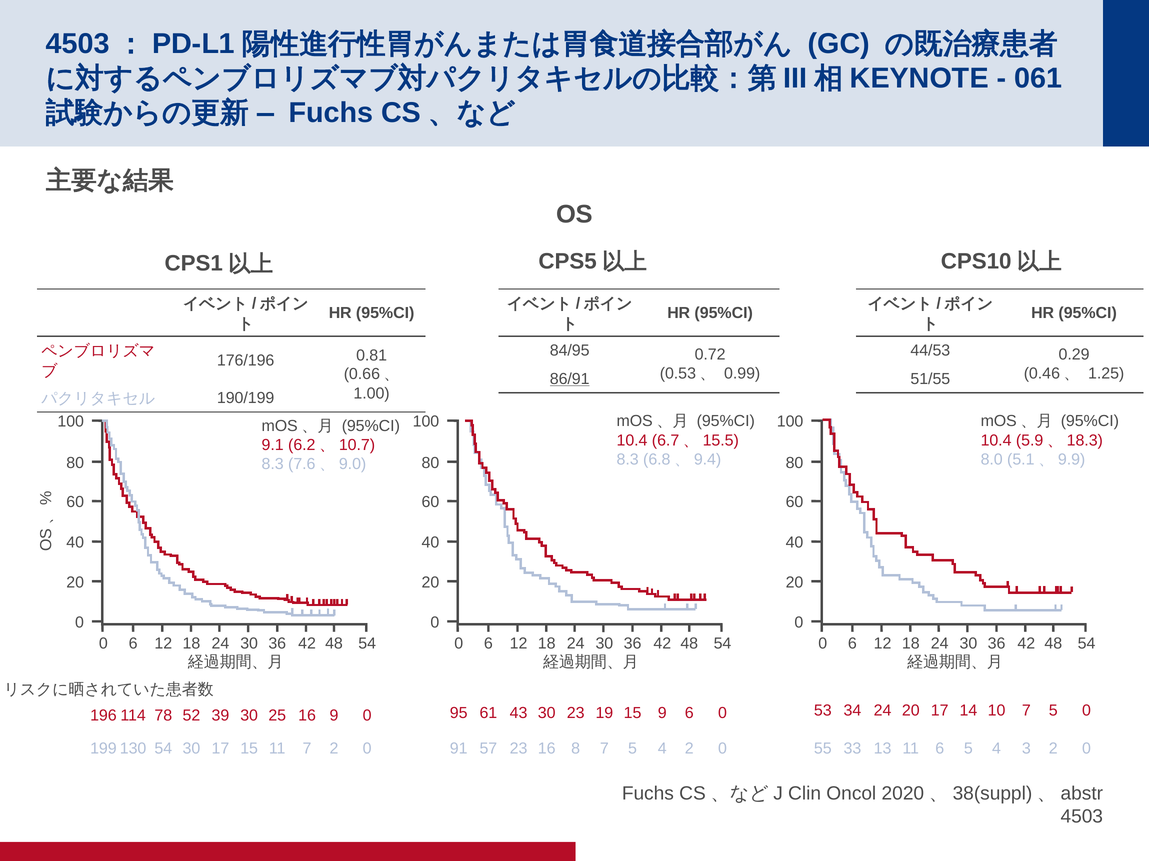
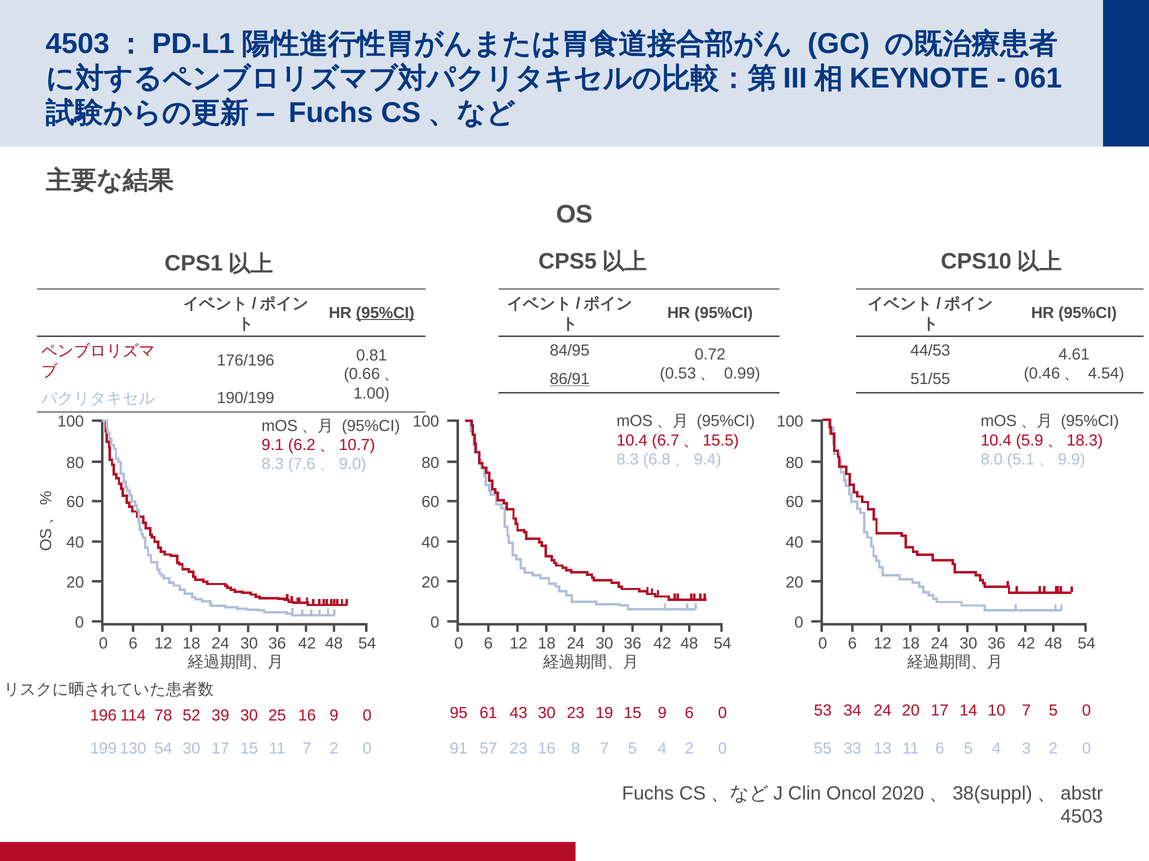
95%CI underline: none -> present (385, 313)
0.29: 0.29 -> 4.61 (1074, 355)
1.25: 1.25 -> 4.54 (1106, 374)
